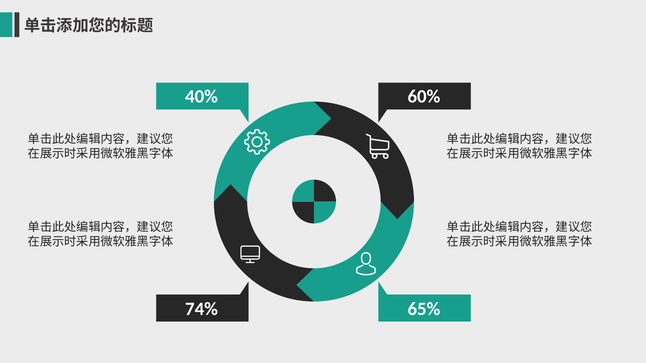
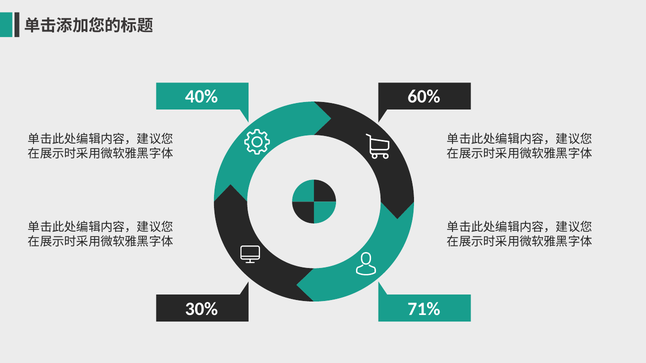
74%: 74% -> 30% (201, 309)
65%: 65% -> 71% (424, 309)
